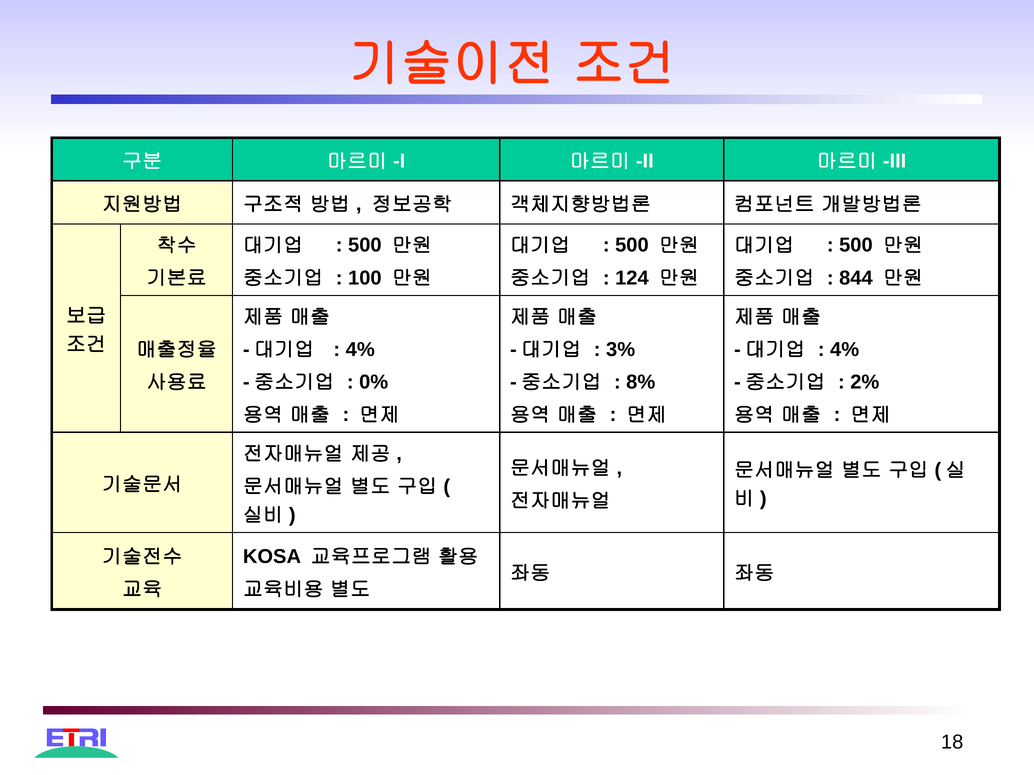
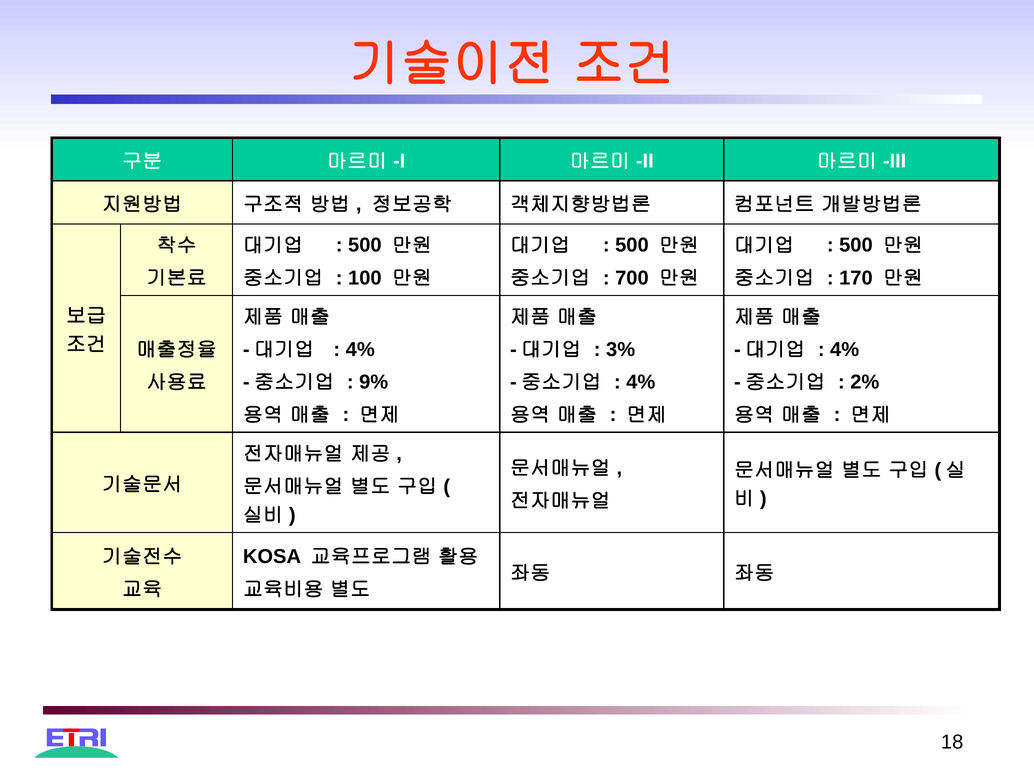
124: 124 -> 700 (632, 278)
844: 844 -> 170 (856, 278)
0%: 0% -> 9% (374, 382)
8%: 8% -> 4% (641, 382)
